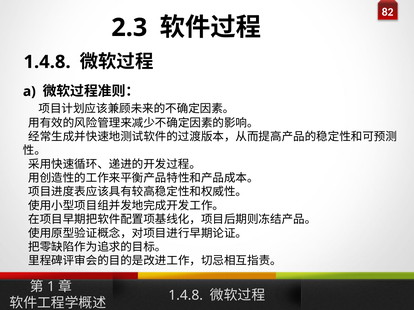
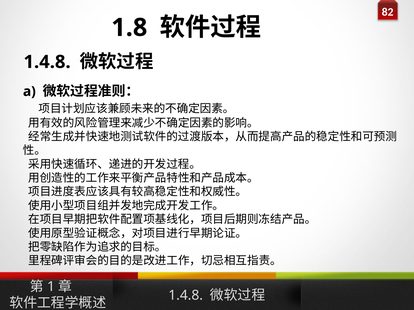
2.3: 2.3 -> 1.8 (129, 28)
